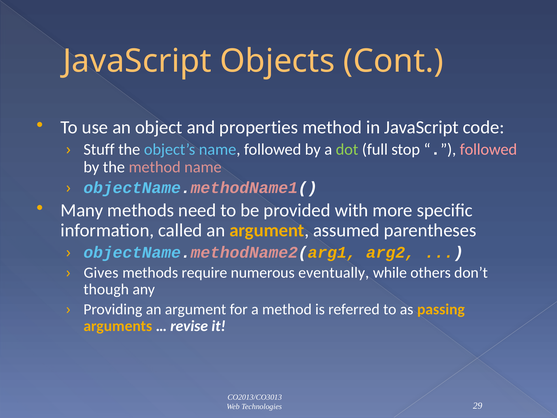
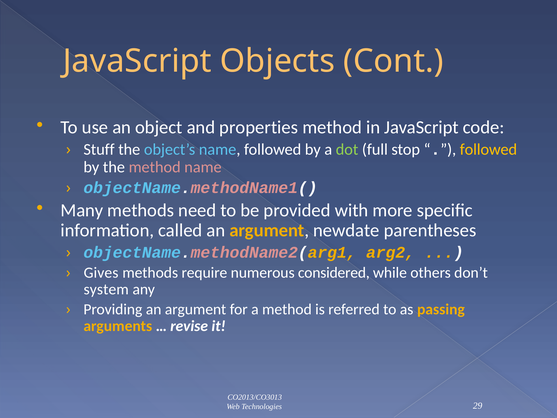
followed colour: pink -> yellow (488, 149)
assumed: assumed -> newdate (346, 230)
eventually: eventually -> considered (334, 273)
though: though -> system (106, 289)
